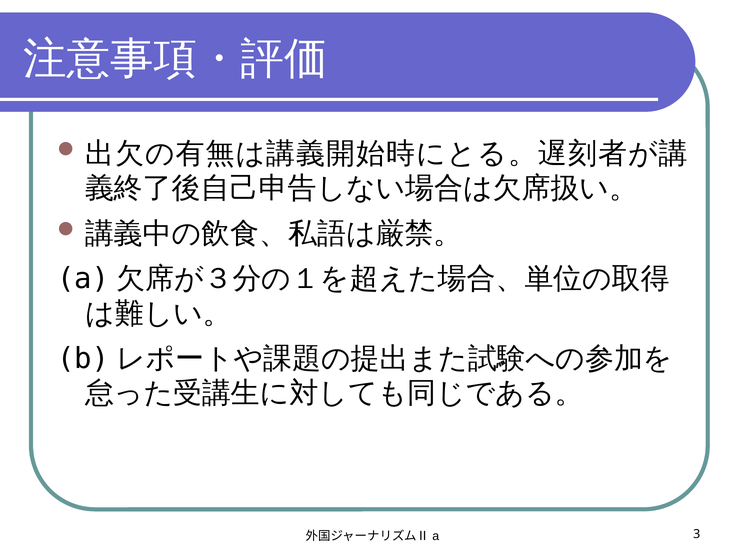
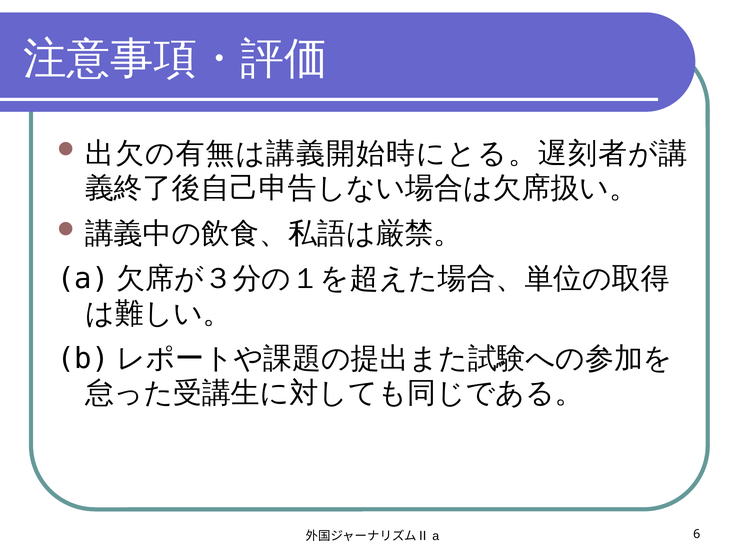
3: 3 -> 6 (697, 534)
